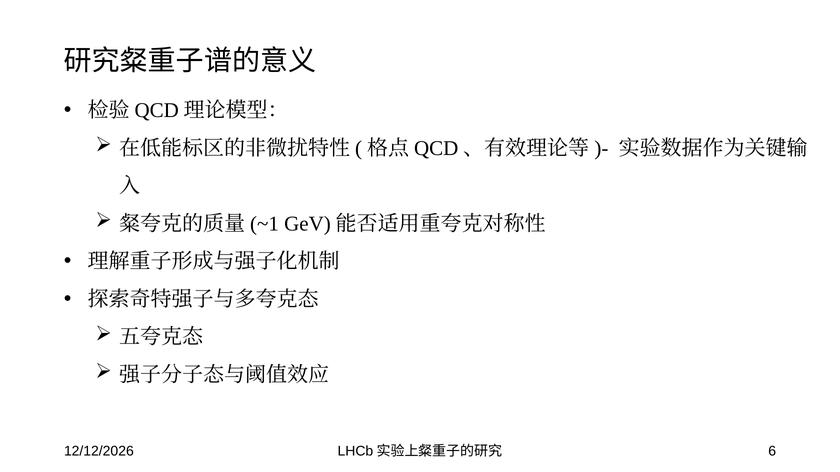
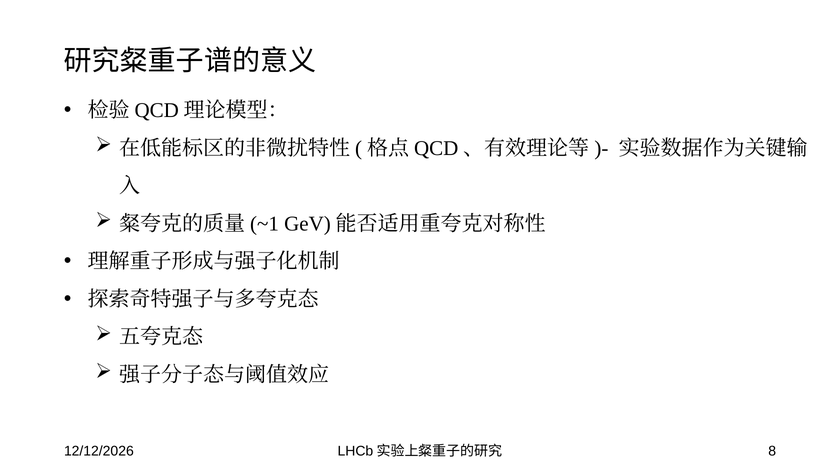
6: 6 -> 8 (772, 451)
